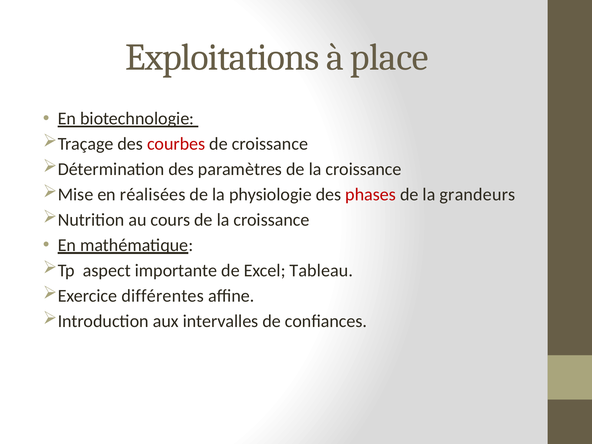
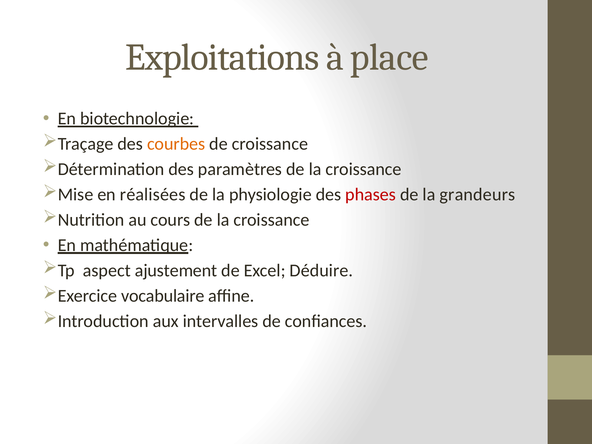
courbes colour: red -> orange (176, 144)
importante: importante -> ajustement (176, 271)
Tableau: Tableau -> Déduire (321, 271)
différentes: différentes -> vocabulaire (163, 296)
